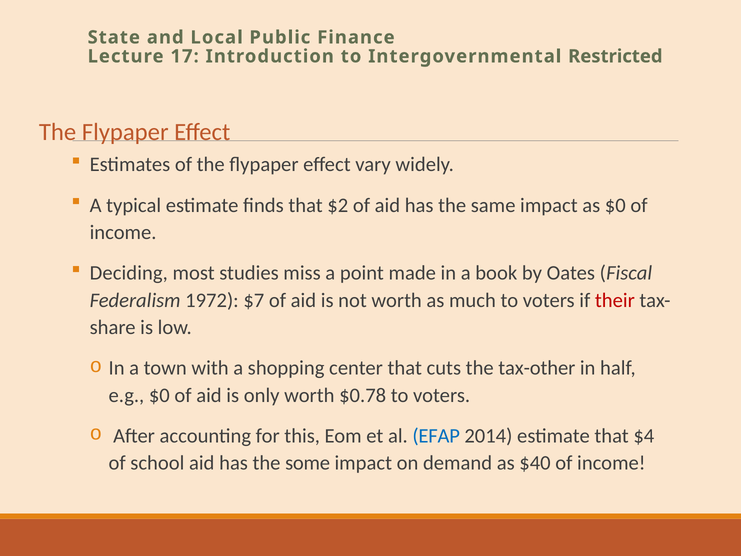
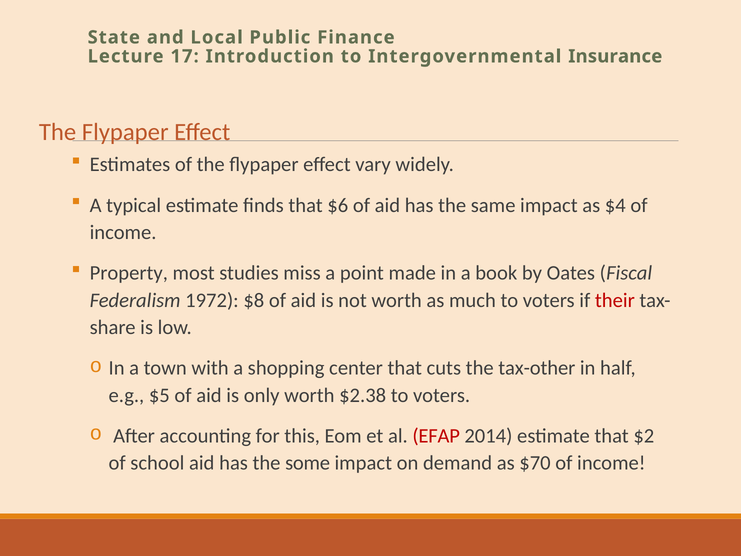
Restricted: Restricted -> Insurance (615, 56)
$2: $2 -> $6 (338, 205)
as $0: $0 -> $4 (615, 205)
Deciding: Deciding -> Property (129, 273)
$7: $7 -> $8 (254, 300)
e.g $0: $0 -> $5 (159, 395)
$0.78: $0.78 -> $2.38 (363, 395)
EFAP colour: blue -> red (436, 436)
$4: $4 -> $2 (644, 436)
$40: $40 -> $70 (535, 463)
